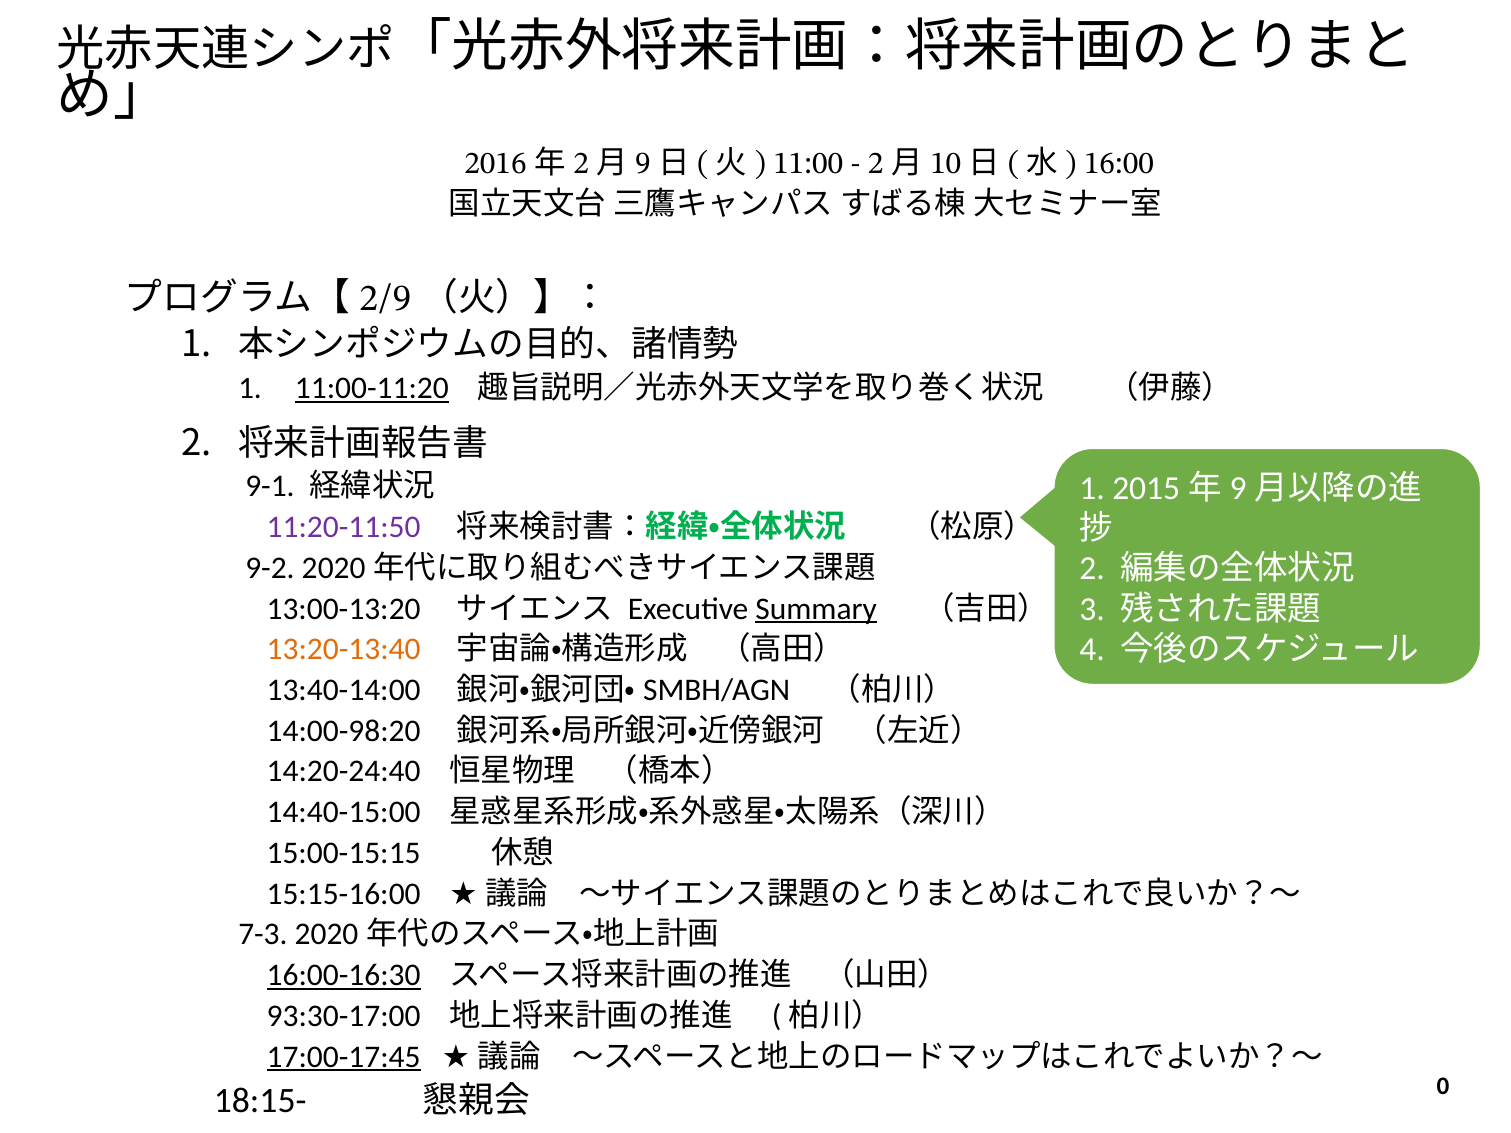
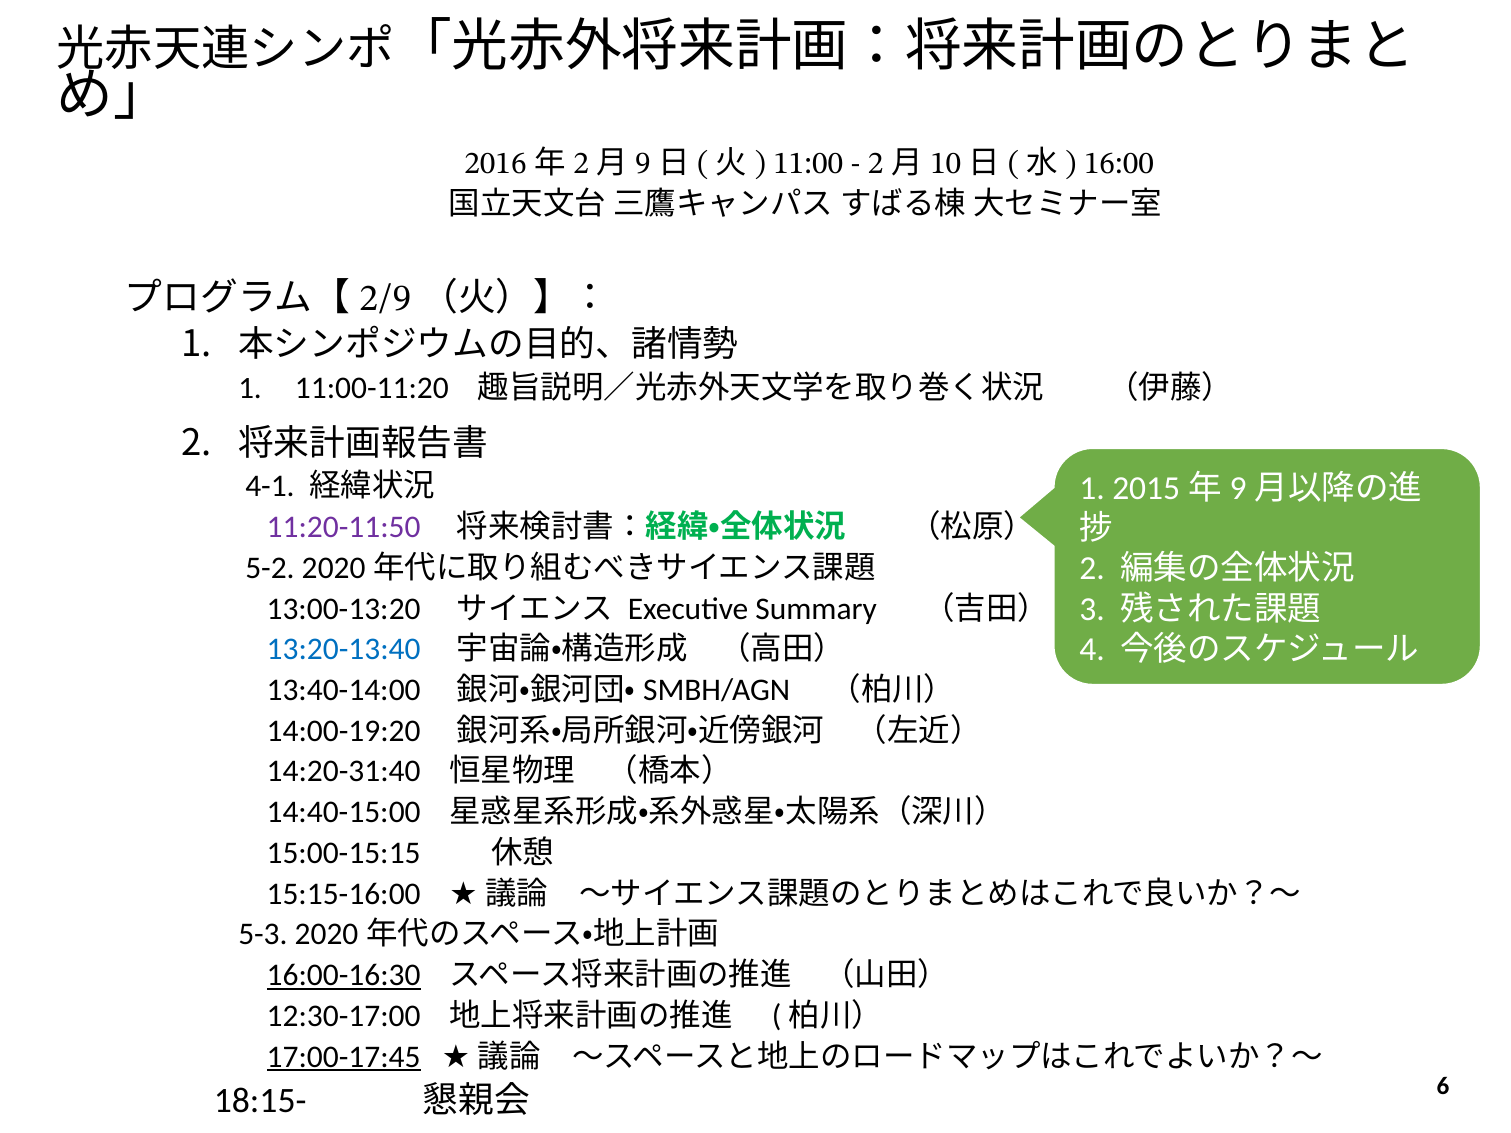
11:00-11:20 underline: present -> none (372, 388)
9-1: 9-1 -> 4-1 (270, 487)
9-2: 9-2 -> 5-2 (270, 568)
Summary underline: present -> none (816, 609)
13:20-13:40 colour: orange -> blue (344, 650)
14:00-98:20: 14:00-98:20 -> 14:00-19:20 (344, 731)
14:20-24:40: 14:20-24:40 -> 14:20-31:40 (344, 772)
7-3: 7-3 -> 5-3 (263, 935)
93:30-17:00: 93:30-17:00 -> 12:30-17:00 (344, 1016)
0: 0 -> 6 (1443, 1086)
